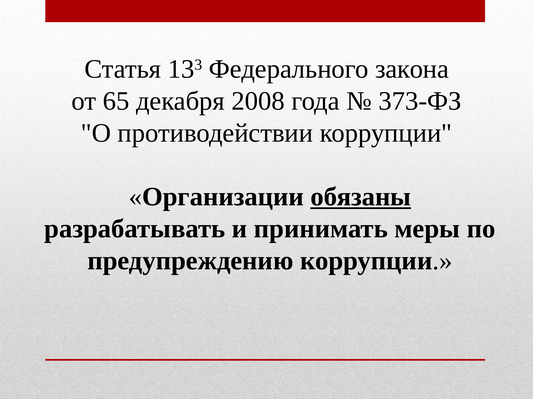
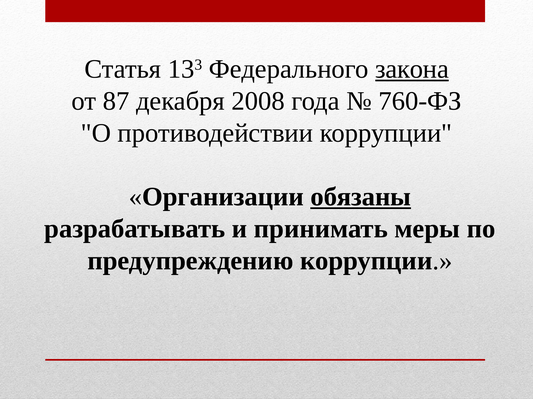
закона underline: none -> present (412, 69)
65: 65 -> 87 (116, 101)
373-ФЗ: 373-ФЗ -> 760-ФЗ (420, 101)
